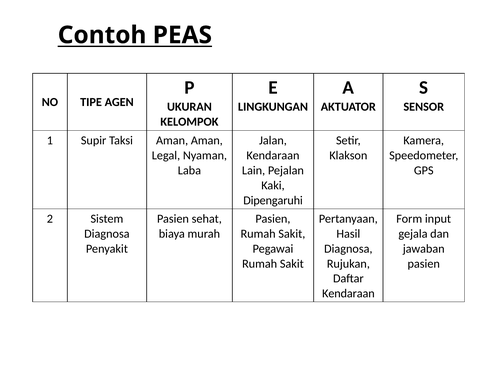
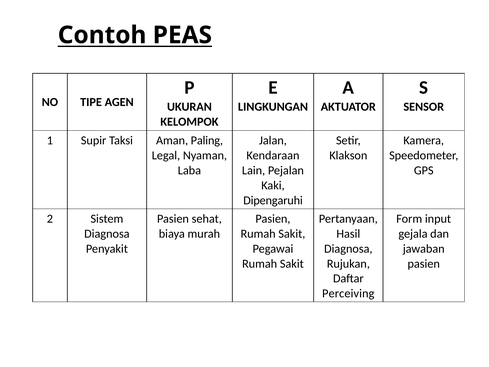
Aman Aman: Aman -> Paling (207, 140)
Kendaraan: Kendaraan -> Perceiving (348, 293)
